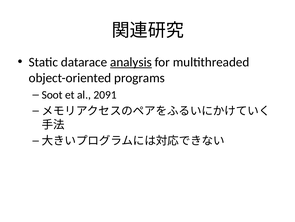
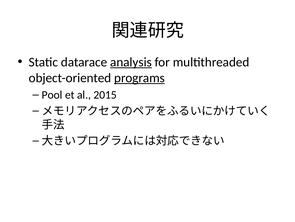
programs underline: none -> present (139, 78)
Soot: Soot -> Pool (52, 95)
2091: 2091 -> 2015 (105, 95)
